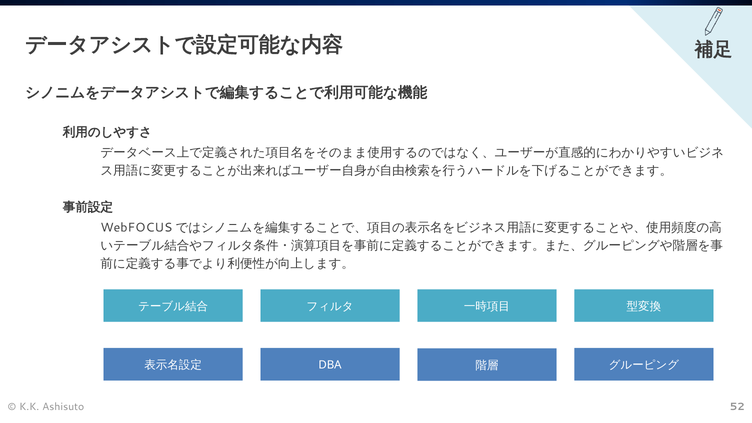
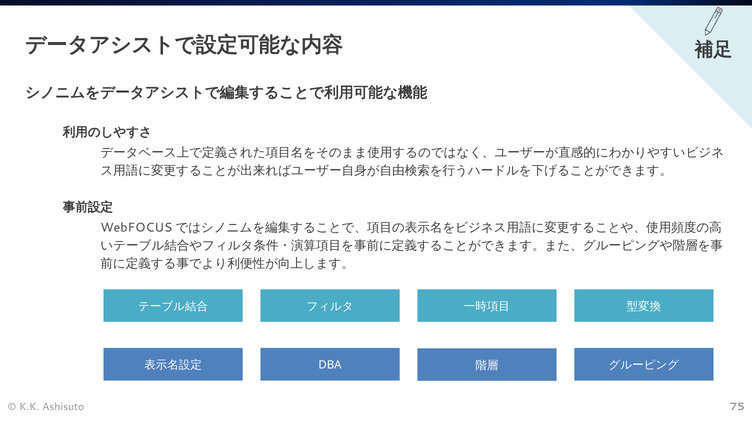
52: 52 -> 75 (737, 407)
